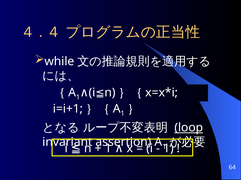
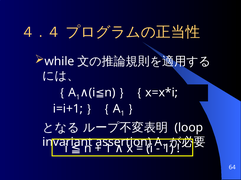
loop underline: present -> none (189, 128)
